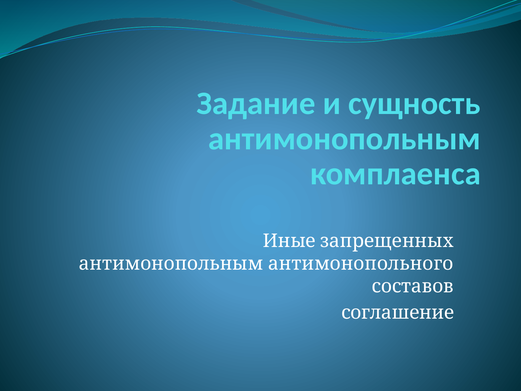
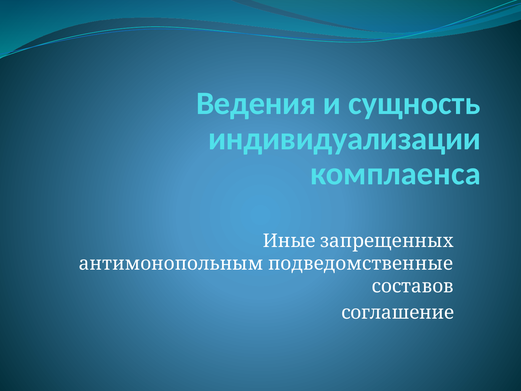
Задание: Задание -> Ведения (256, 103)
антимонопольным: антимонопольным -> индивидуализации (345, 139)
антимонопольного: антимонопольного -> подведомственные (361, 264)
